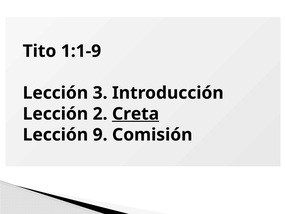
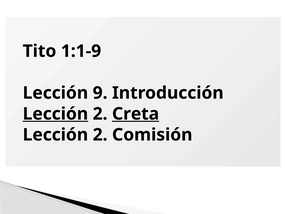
3: 3 -> 9 (100, 93)
Lección underline: none -> present (55, 114)
9: 9 -> 2 (100, 135)
